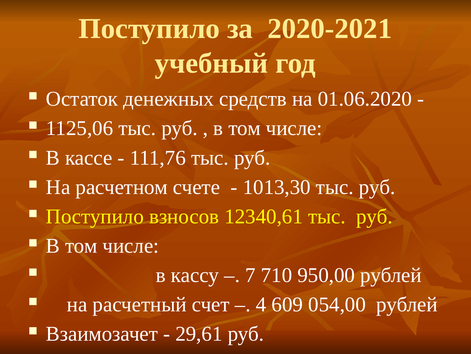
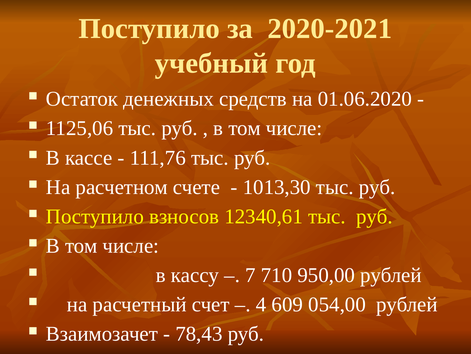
29,61: 29,61 -> 78,43 (199, 333)
